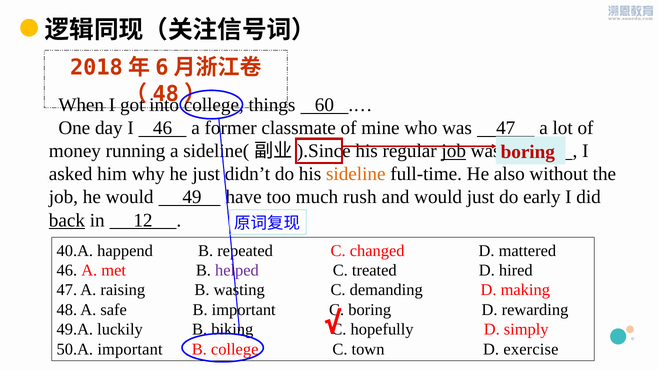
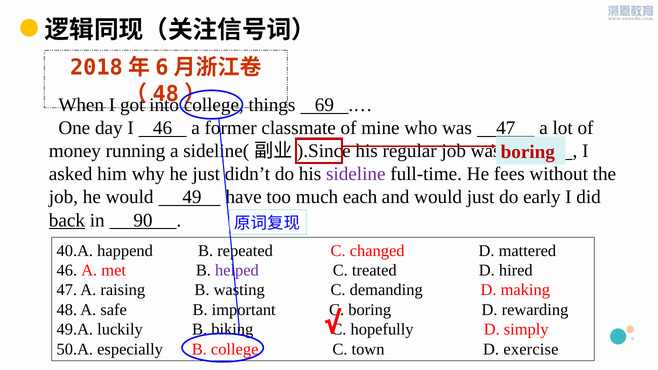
60: 60 -> 69 (324, 105)
job underline: present -> none (454, 151)
sideline colour: orange -> purple (356, 174)
also: also -> fees (509, 174)
rush: rush -> each (360, 197)
12: 12 -> 90 (143, 220)
50.A important: important -> especially (130, 349)
